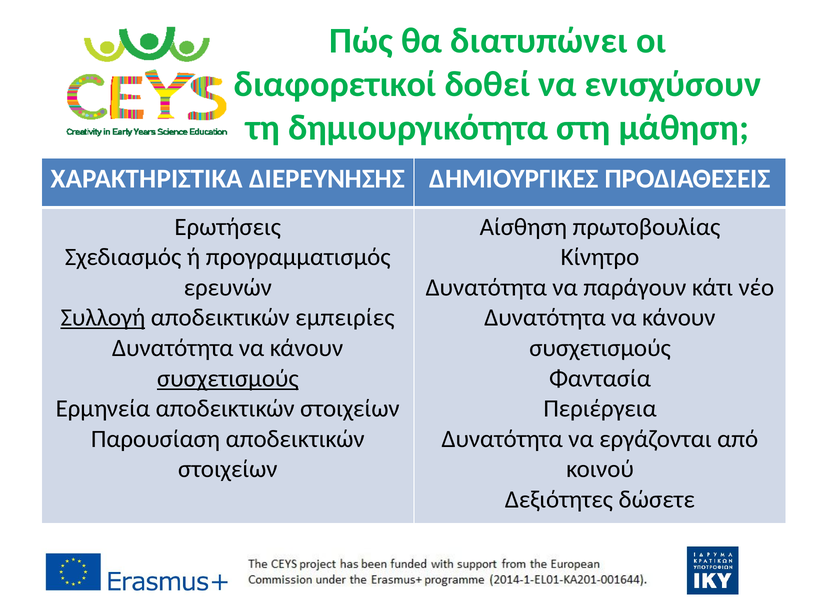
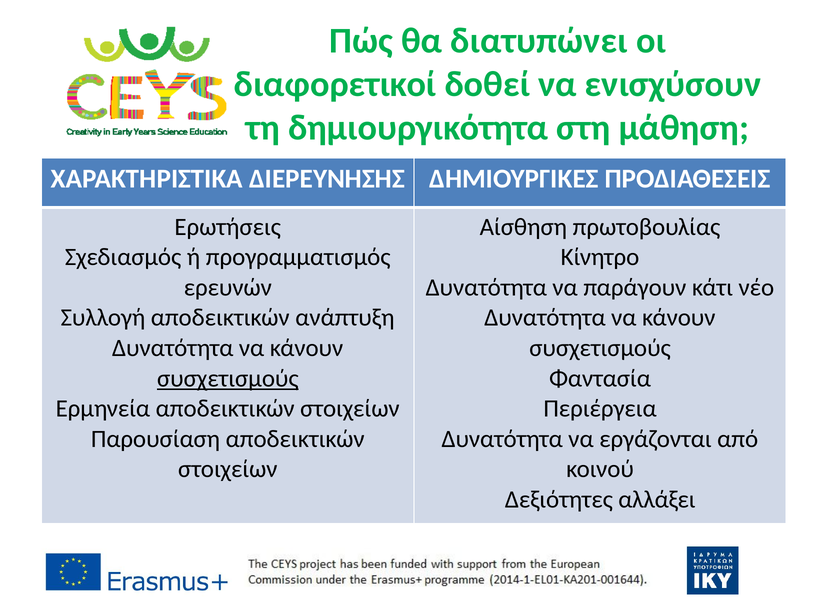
Συλλογή underline: present -> none (103, 318)
εμπειρίες: εμπειρίες -> ανάπτυξη (345, 318)
δώσετε: δώσετε -> αλλάξει (657, 500)
